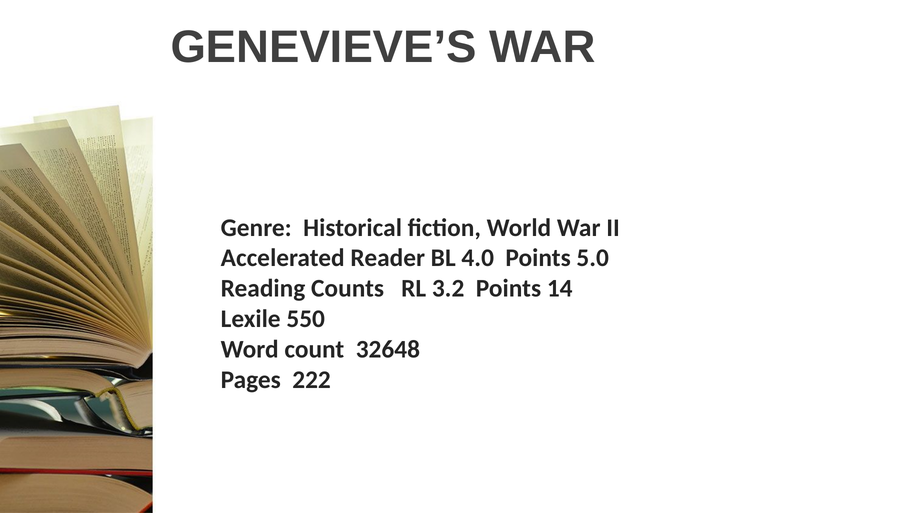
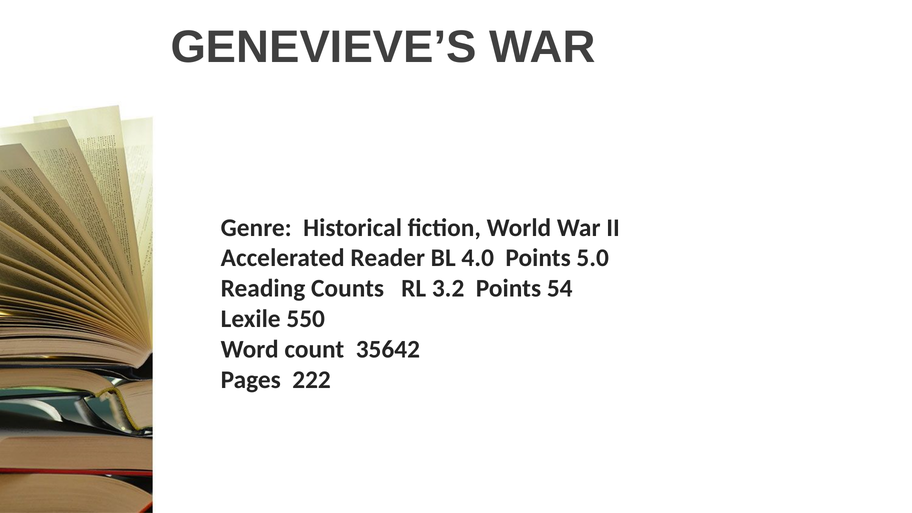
14: 14 -> 54 (560, 289)
32648: 32648 -> 35642 (388, 349)
